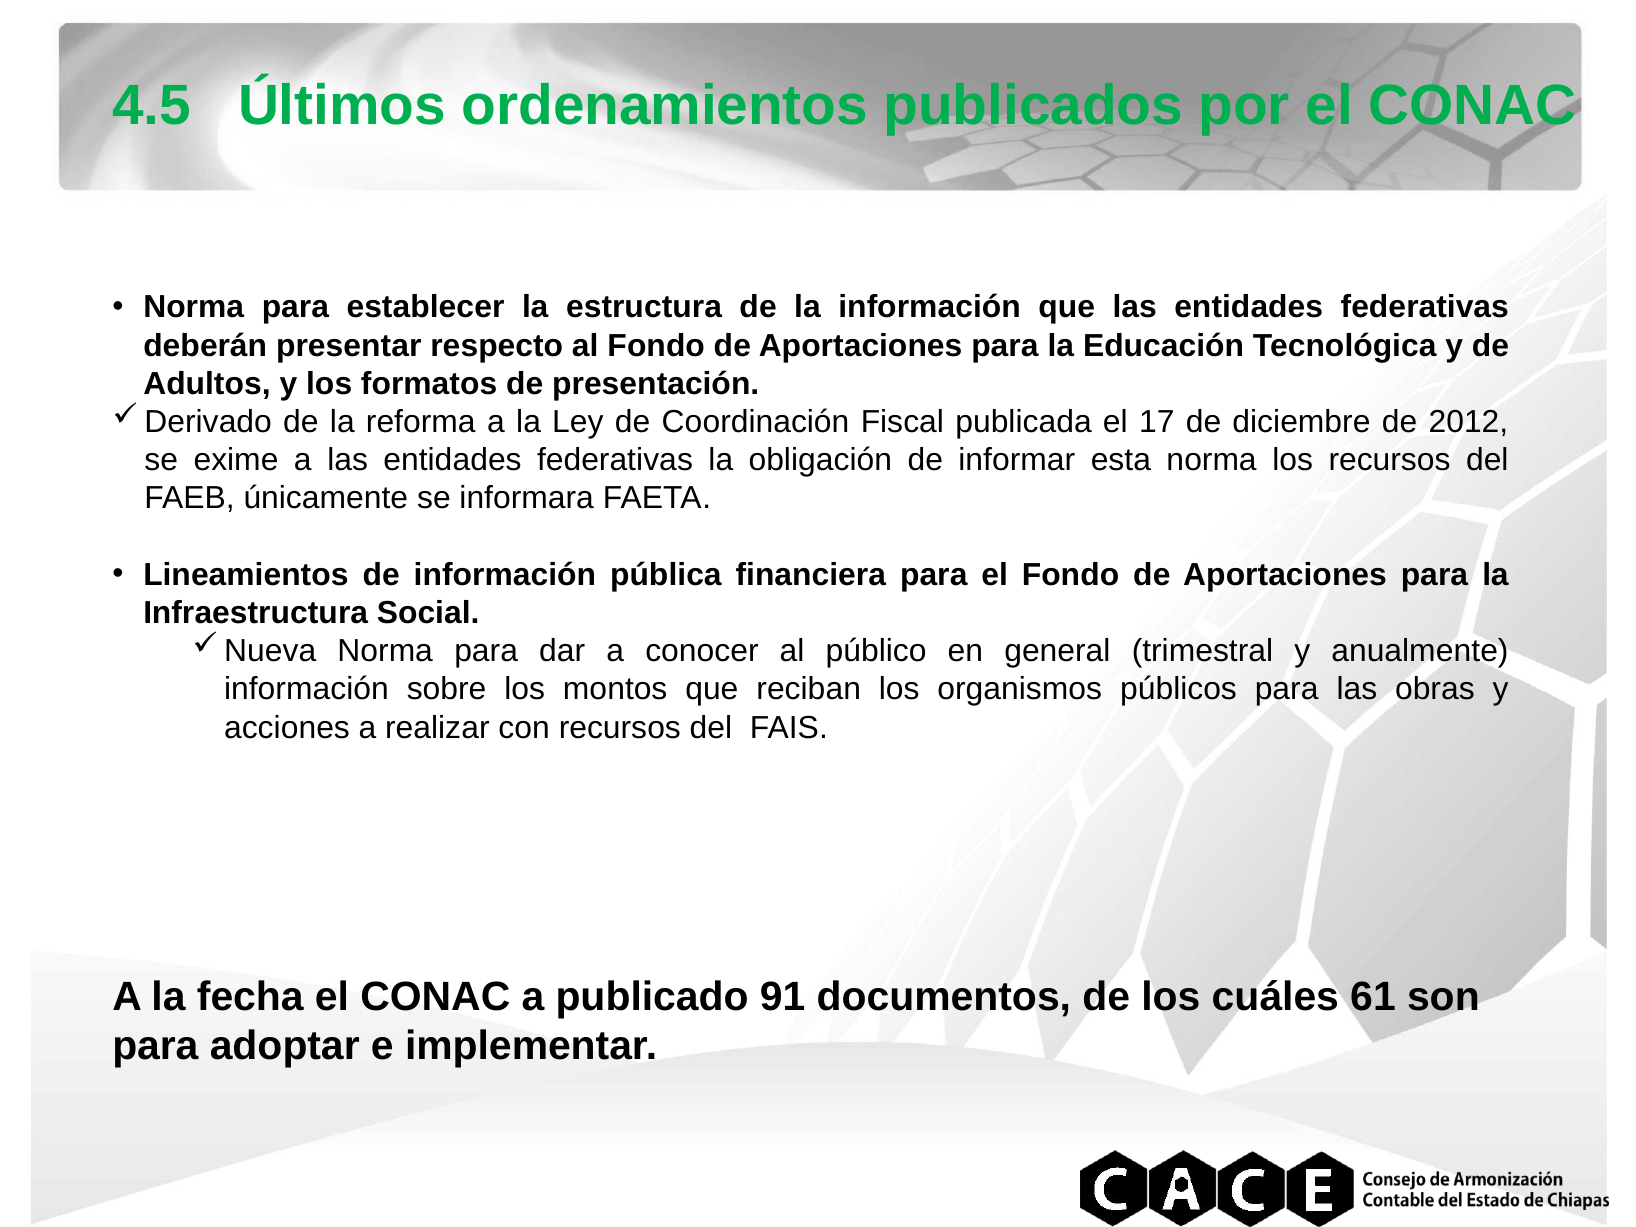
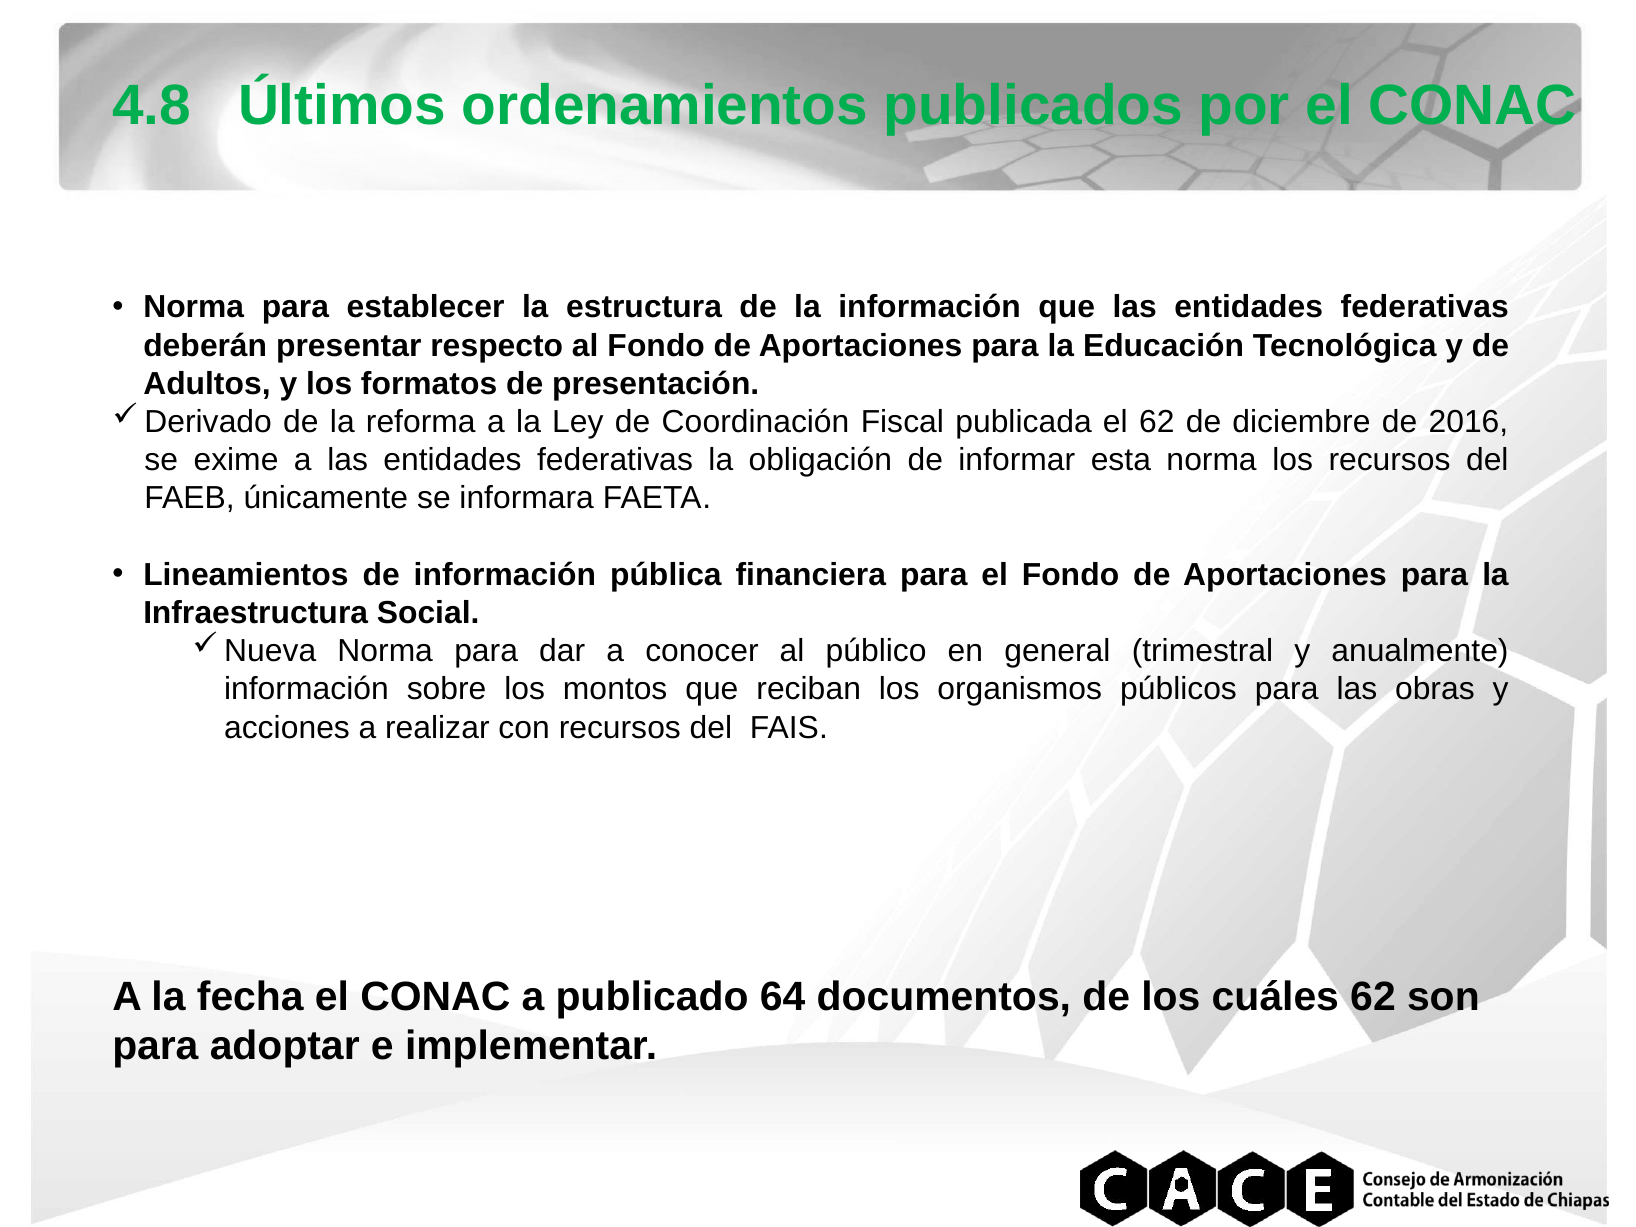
4.5: 4.5 -> 4.8 (152, 106)
el 17: 17 -> 62 (1157, 422)
2012: 2012 -> 2016 (1468, 422)
91: 91 -> 64 (783, 997)
cuáles 61: 61 -> 62 (1373, 997)
